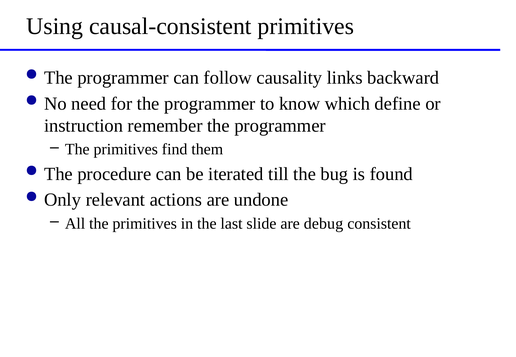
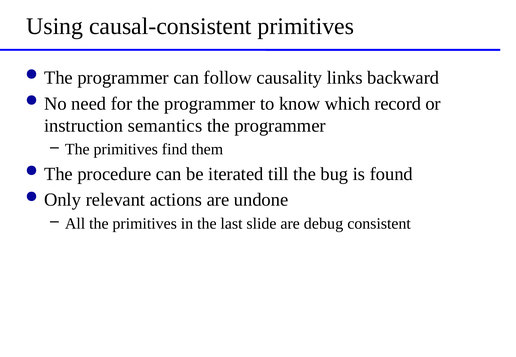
define: define -> record (398, 104)
remember: remember -> semantics (165, 126)
